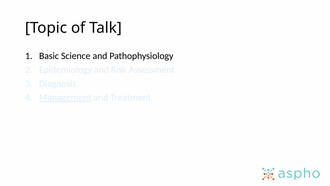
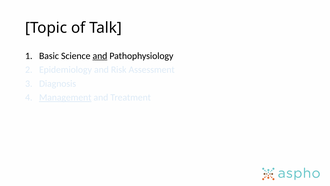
and underline: none -> present (100, 56)
